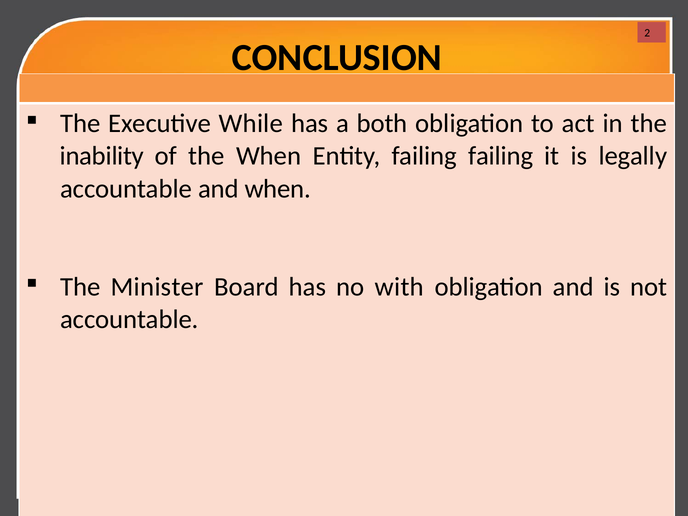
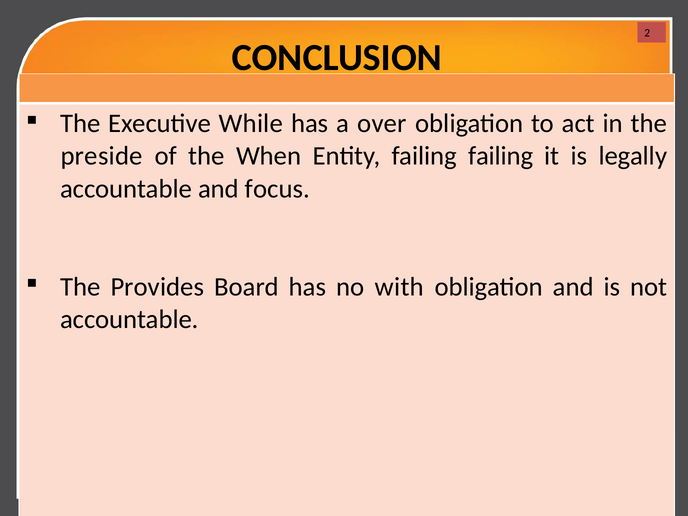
both: both -> over (382, 123)
inability: inability -> preside (102, 156)
and when: when -> focus (277, 189)
Minister: Minister -> Provides (157, 287)
